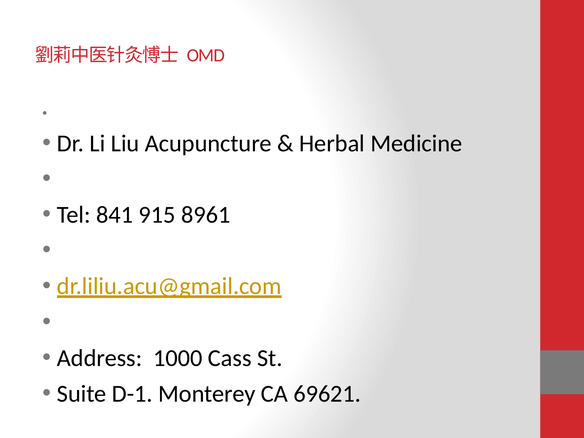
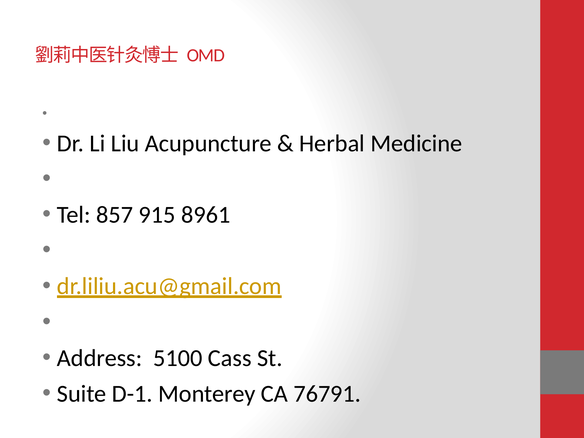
841: 841 -> 857 (115, 215)
1000: 1000 -> 5100 (178, 358)
69621: 69621 -> 76791 (327, 394)
